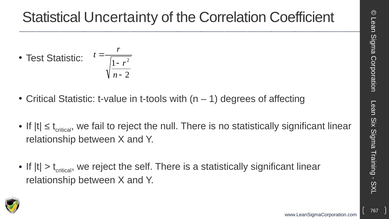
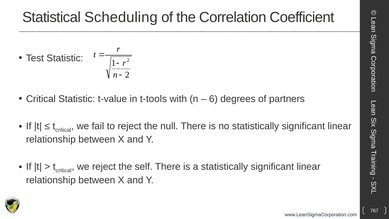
Uncertainty: Uncertainty -> Scheduling (121, 17)
1: 1 -> 6 (213, 99)
affecting: affecting -> partners (287, 99)
